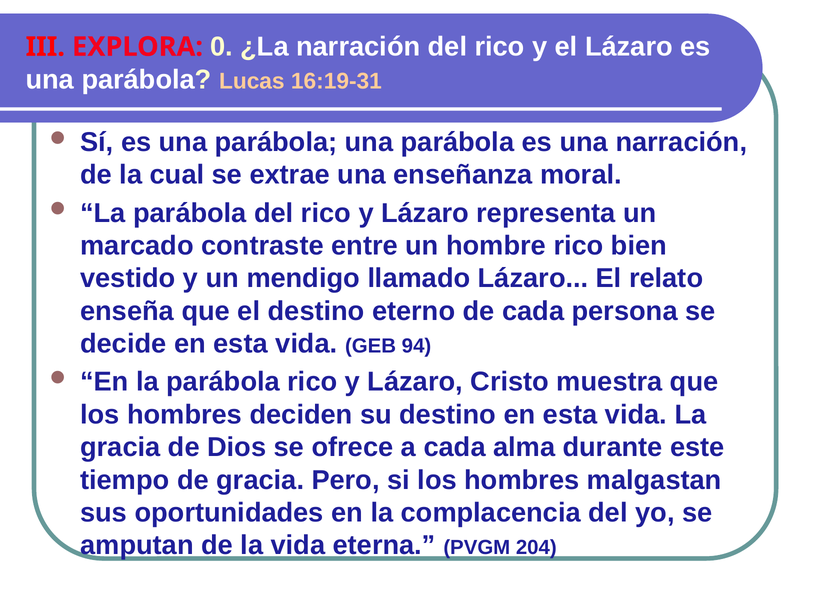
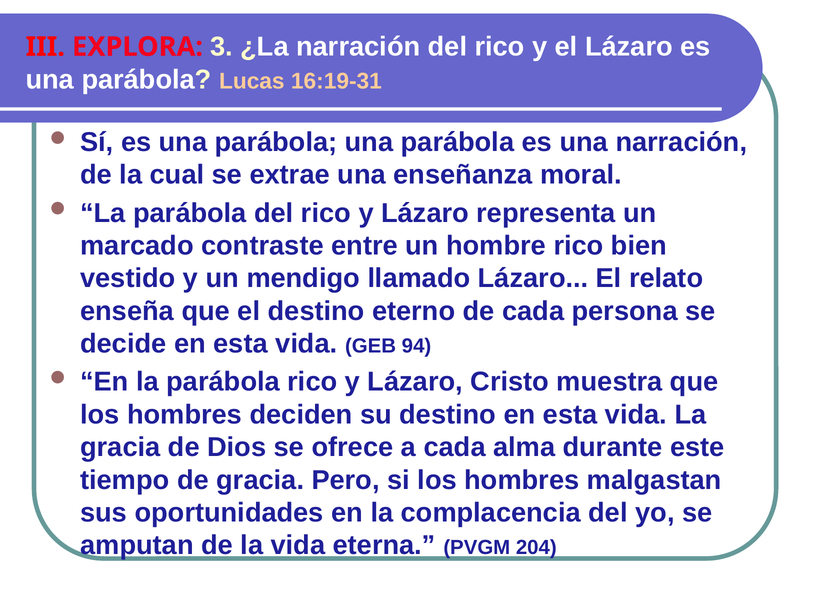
0: 0 -> 3 (221, 47)
